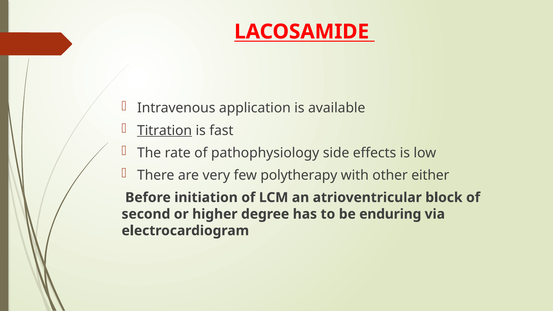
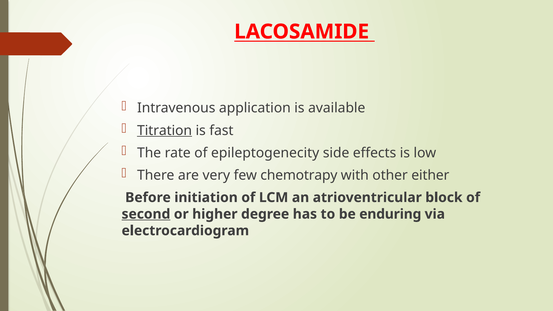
pathophysiology: pathophysiology -> epileptogenecity (265, 153)
polytherapy: polytherapy -> chemotrapy (299, 175)
second underline: none -> present (146, 214)
